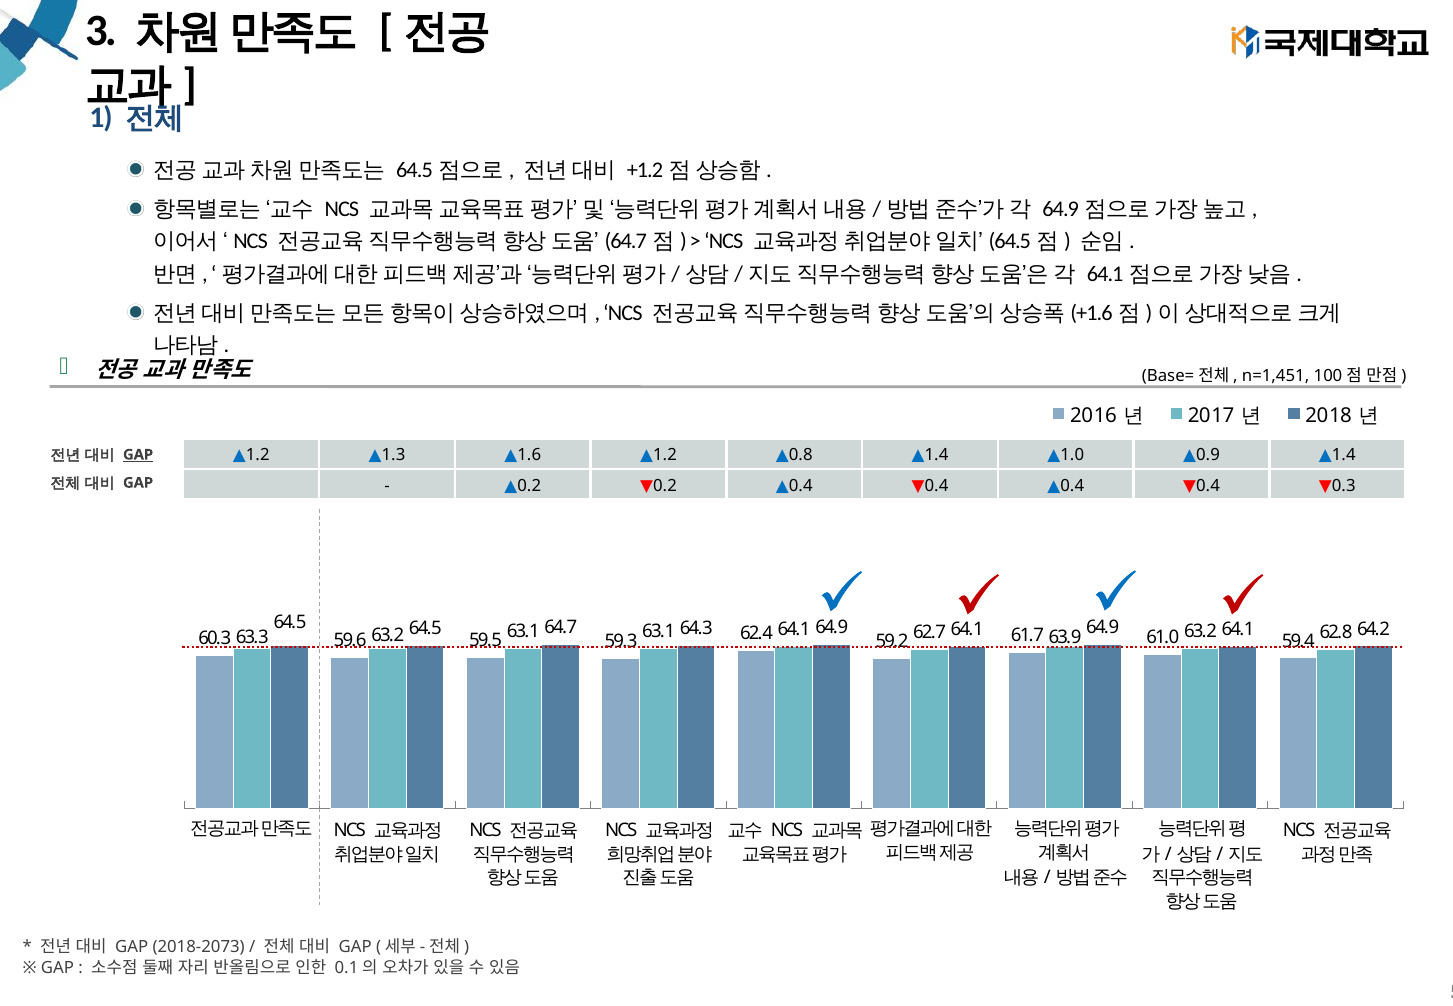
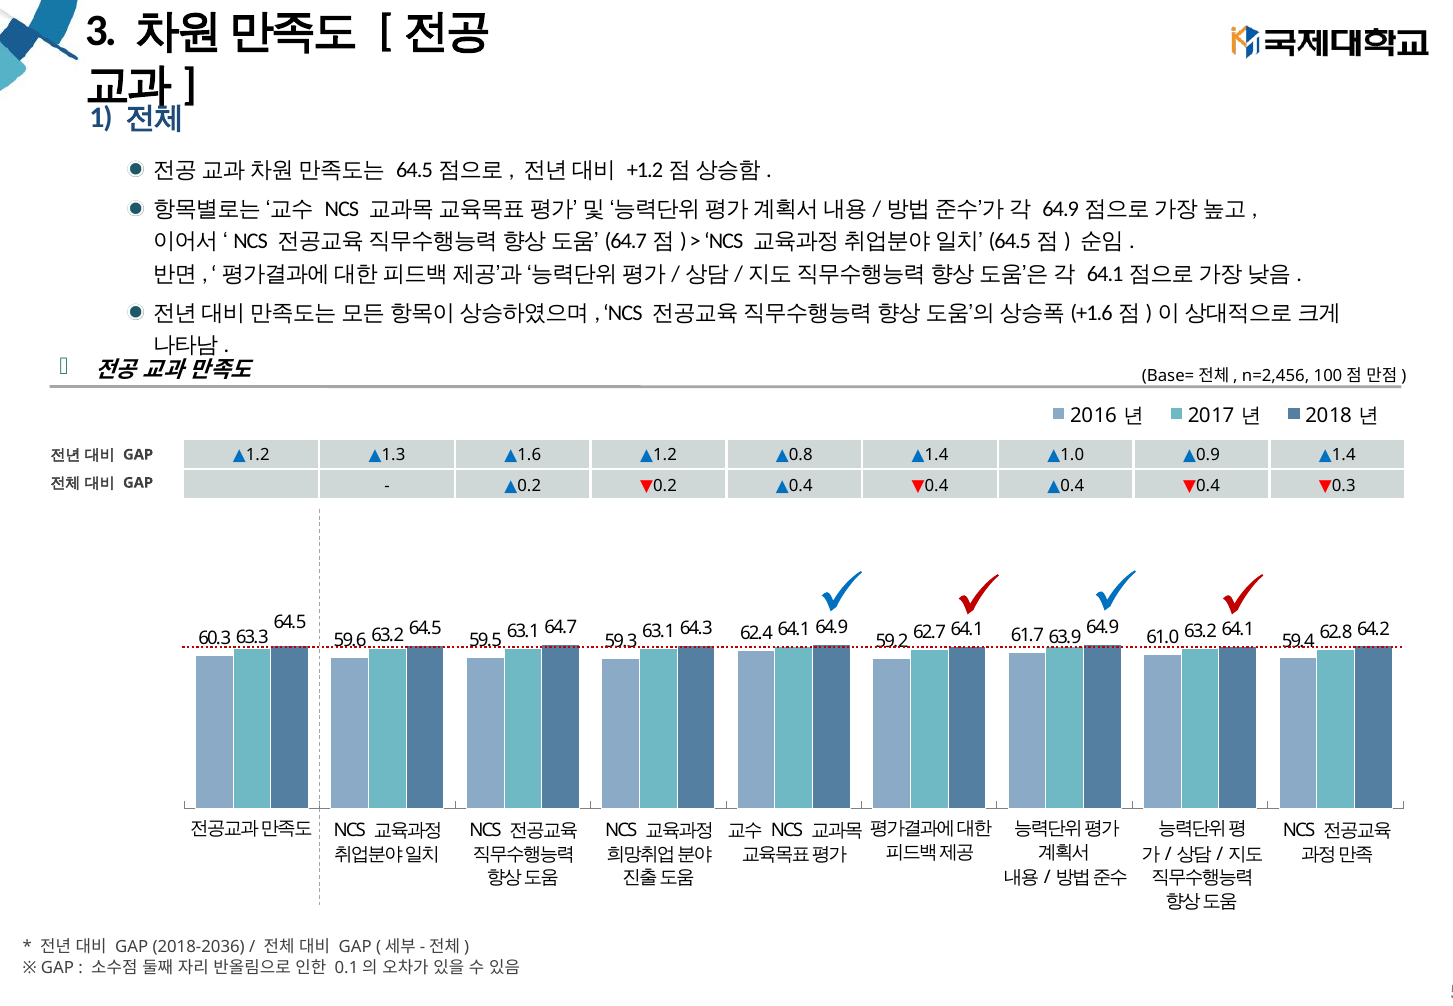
n=1,451: n=1,451 -> n=2,456 (1276, 376)
GAP underline: present -> none (138, 455)
2018-2073: 2018-2073 -> 2018-2036 (199, 947)
